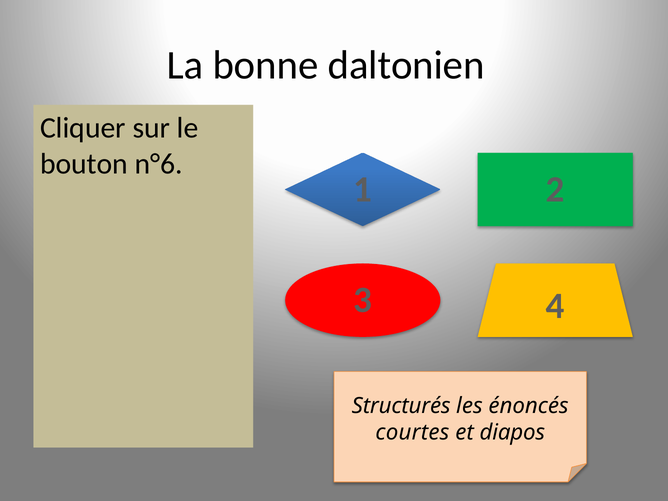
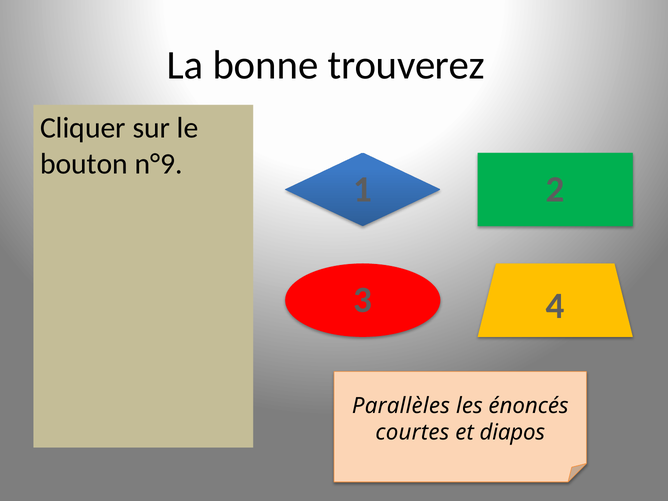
daltonien: daltonien -> trouverez (406, 65)
n°6: n°6 -> n°9 (159, 164)
Structurés: Structurés -> Parallèles (401, 406)
